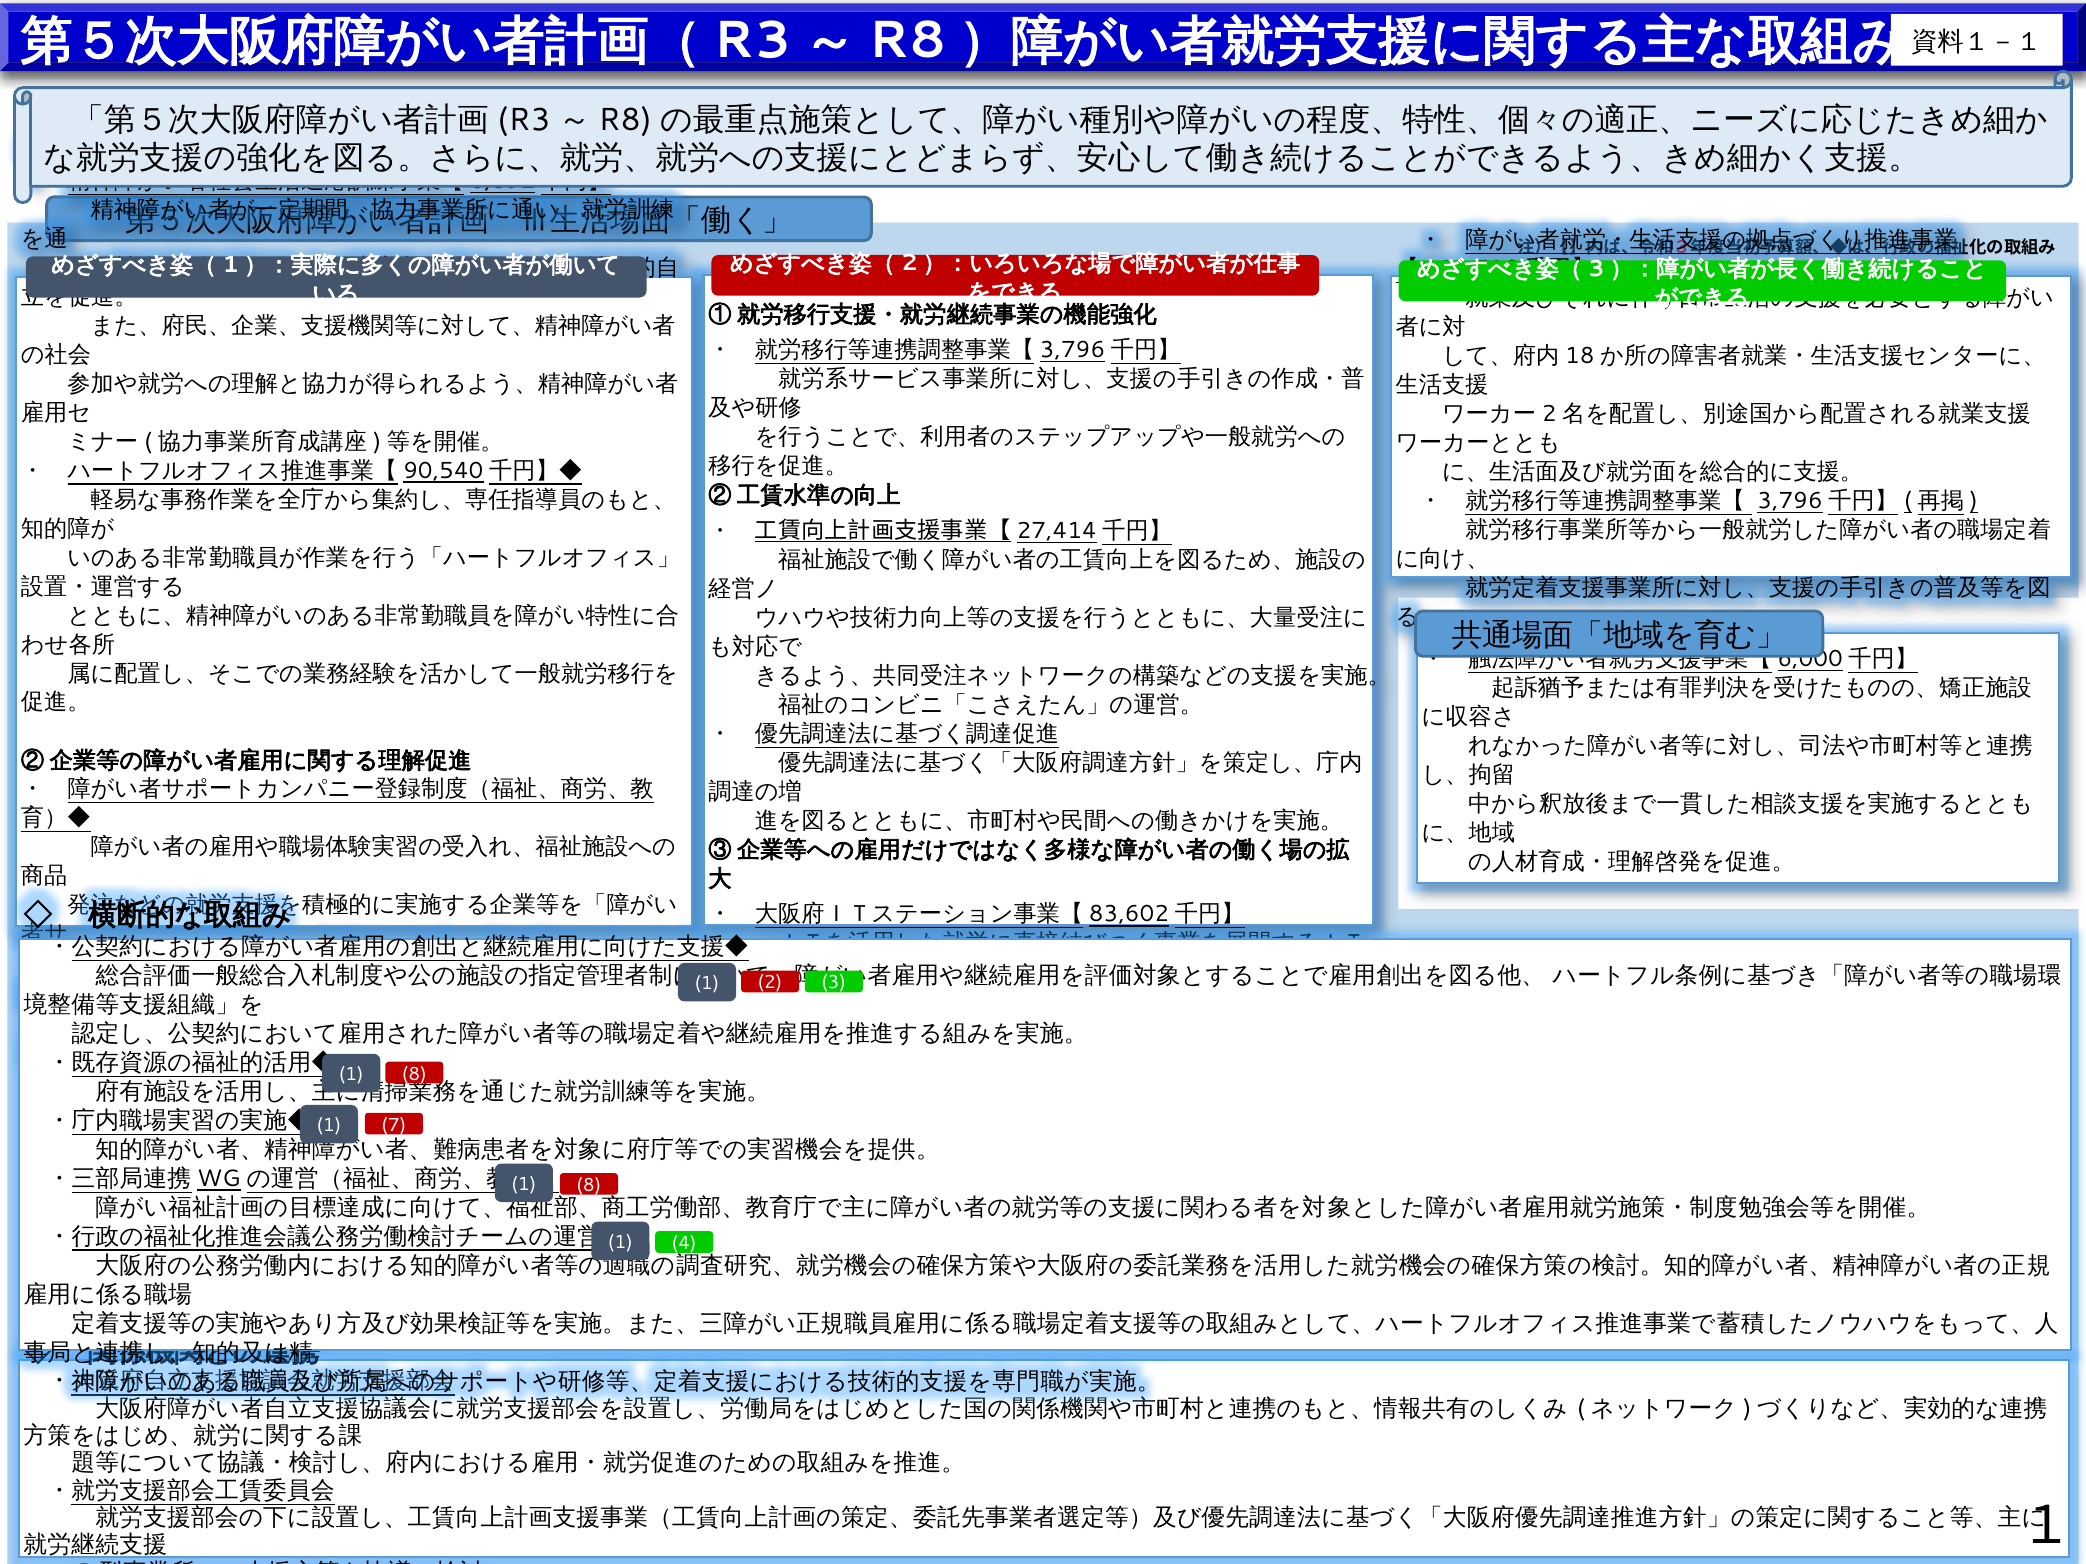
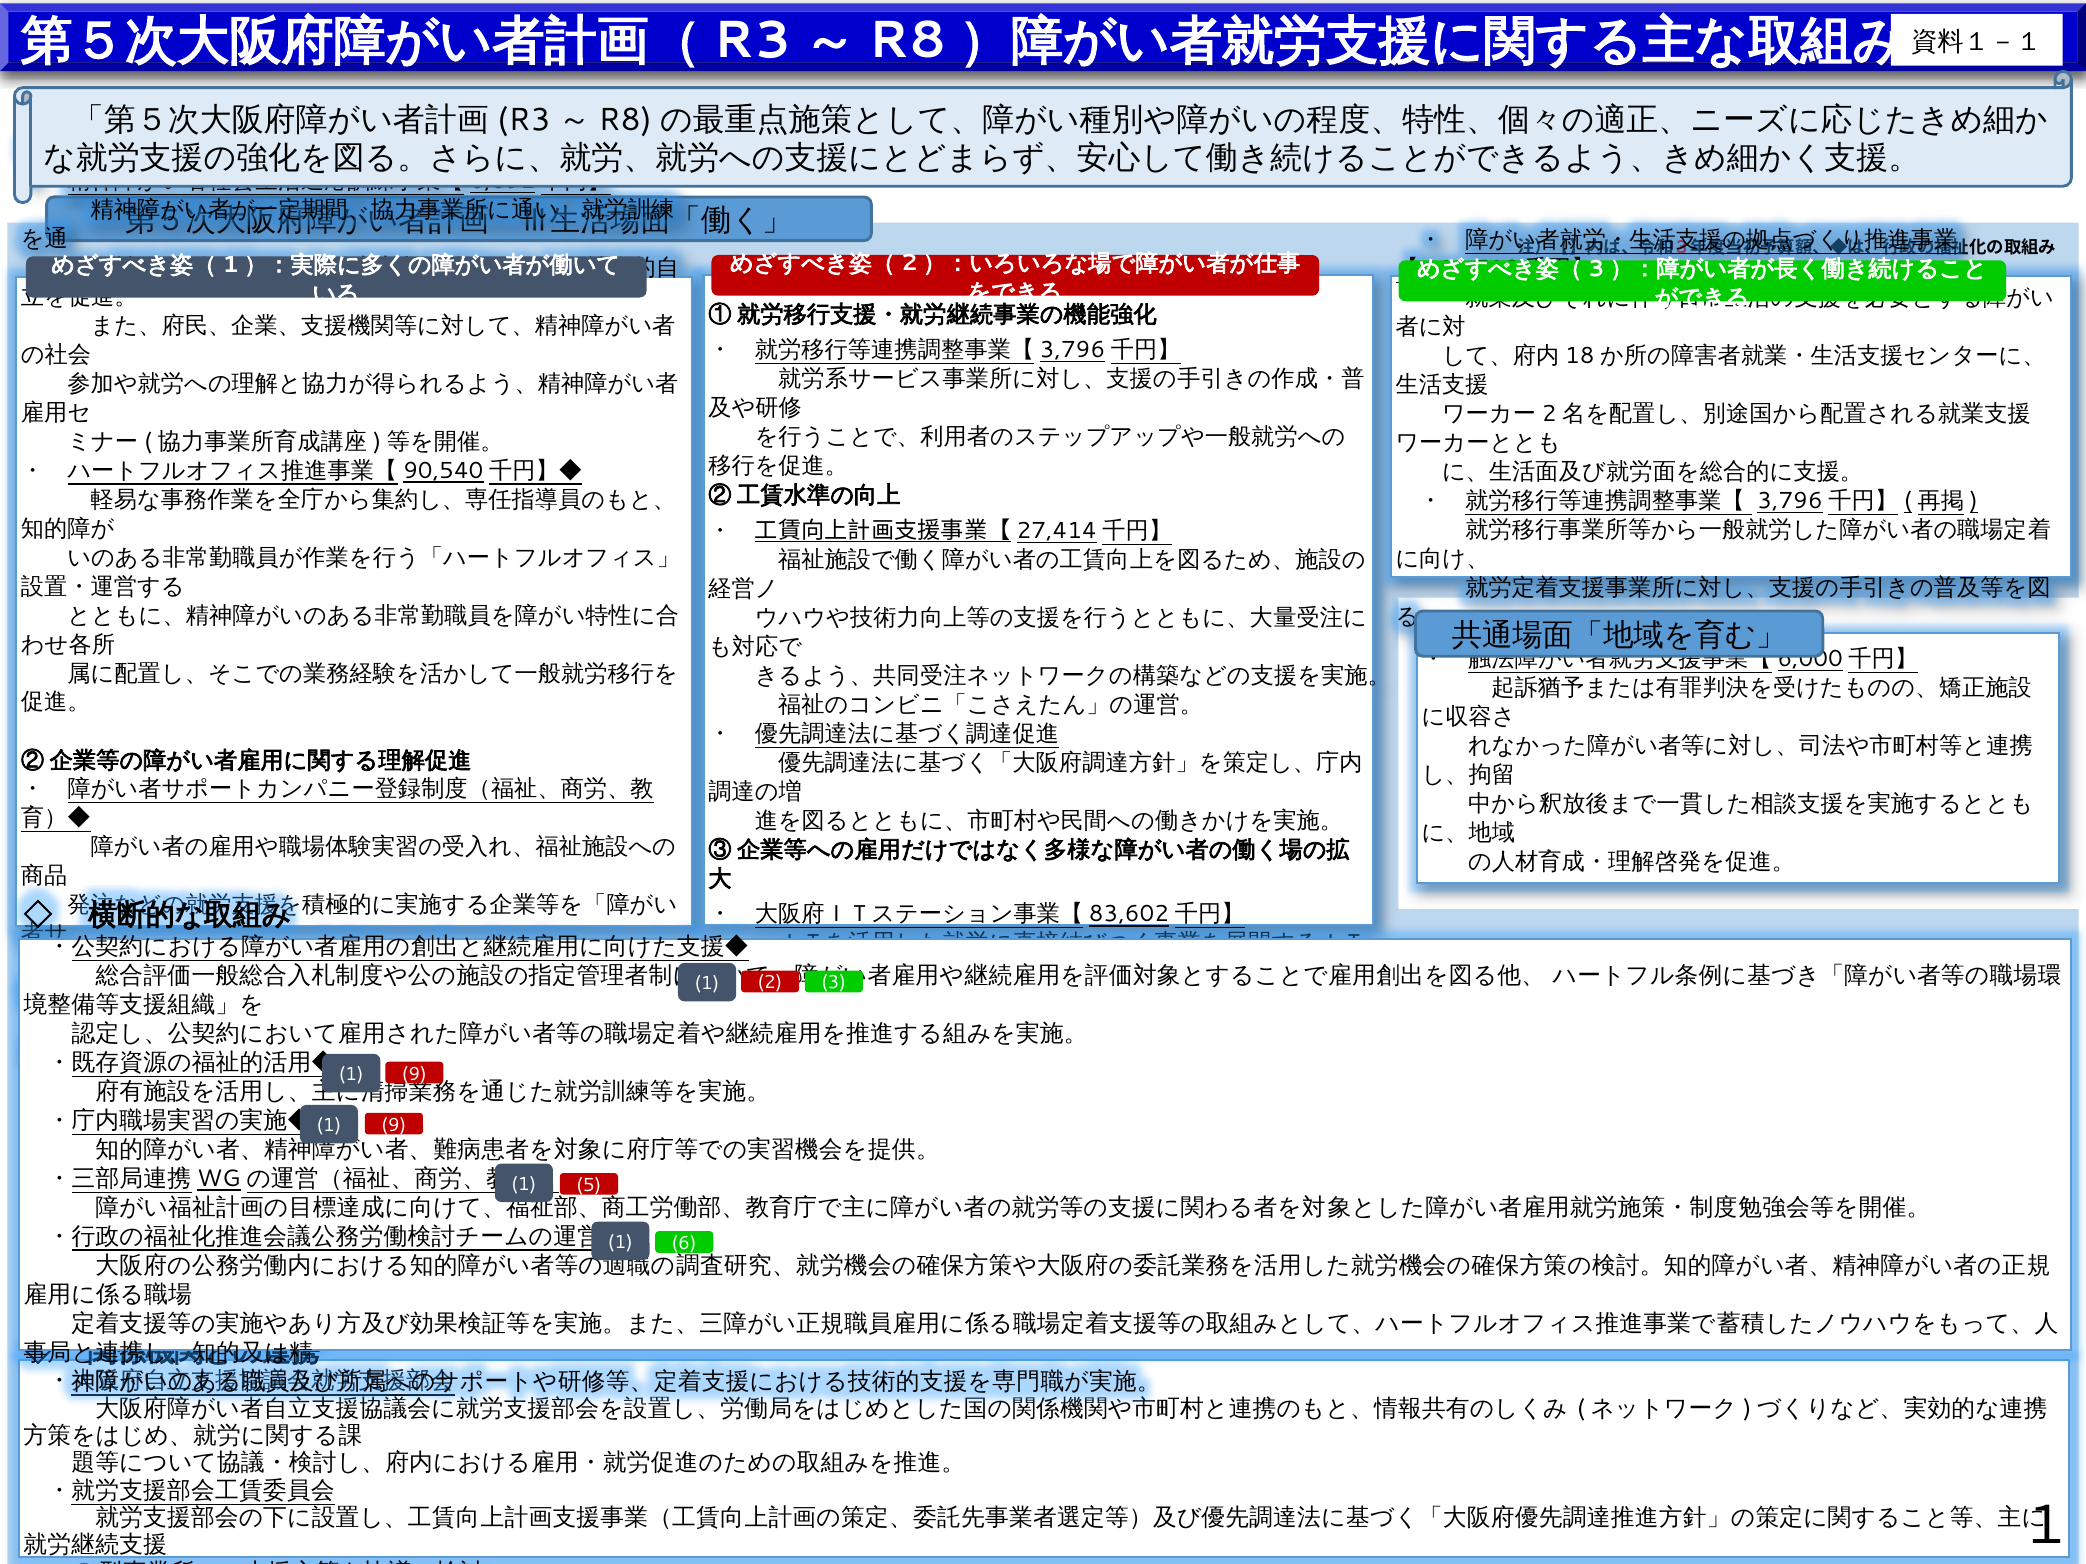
8: 8 -> 9 (414, 1074)
7: 7 -> 9 (394, 1125)
8: 8 -> 5 (589, 1186)
4: 4 -> 6 (684, 1244)
